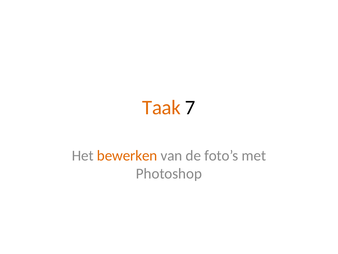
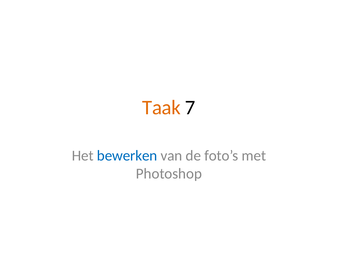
bewerken colour: orange -> blue (127, 155)
